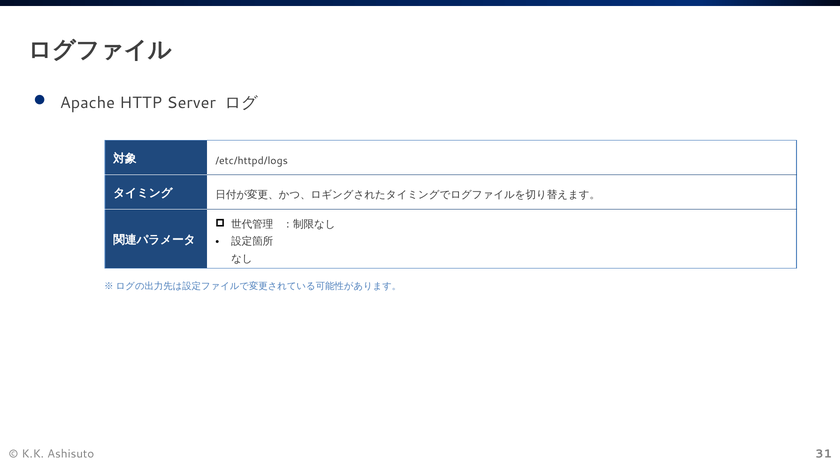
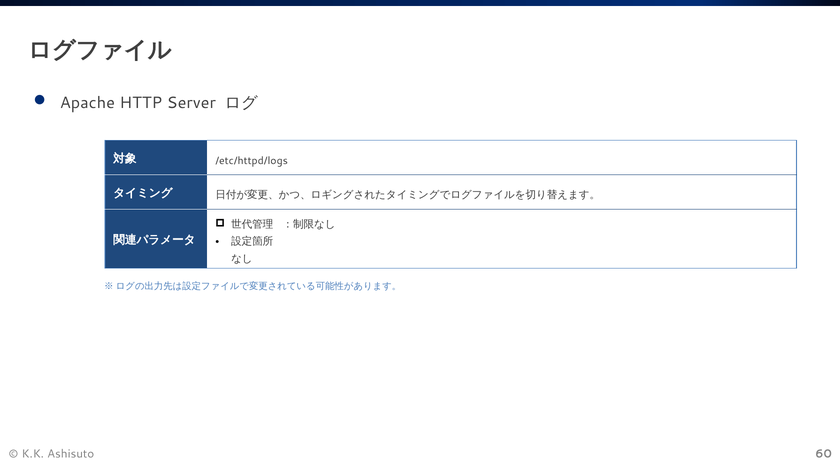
31: 31 -> 60 (824, 455)
